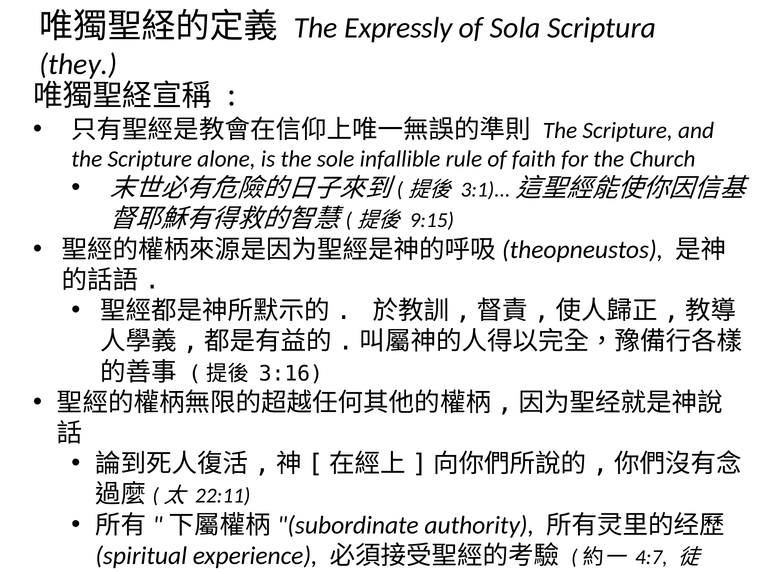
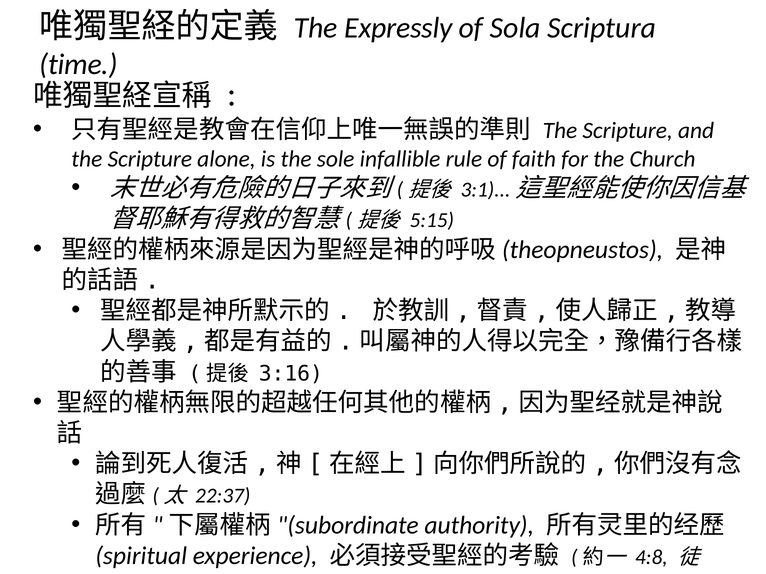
they: they -> time (78, 65)
9:15: 9:15 -> 5:15 (432, 221)
22:11: 22:11 -> 22:37 (223, 496)
4:7: 4:7 -> 4:8 (651, 558)
